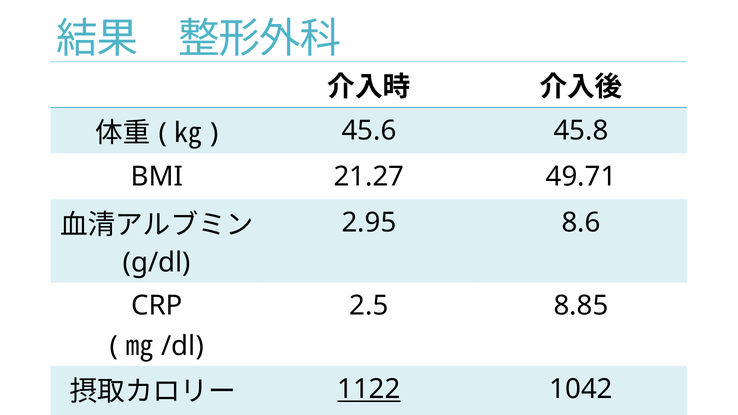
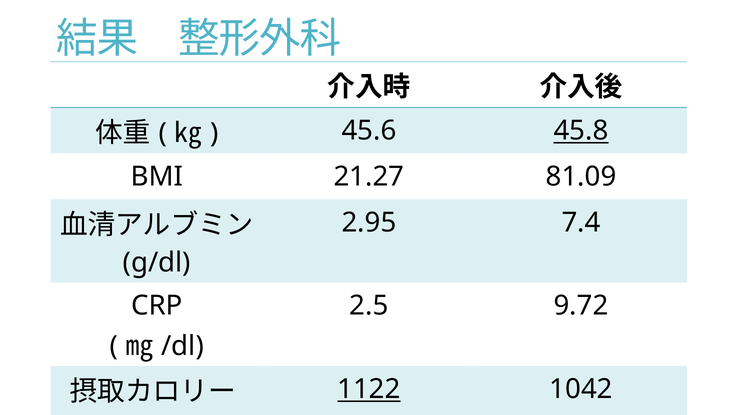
45.8 underline: none -> present (581, 131)
49.71: 49.71 -> 81.09 (581, 177)
8.6: 8.6 -> 7.4 (581, 222)
8.85: 8.85 -> 9.72 (581, 306)
